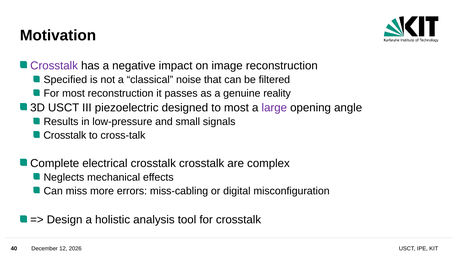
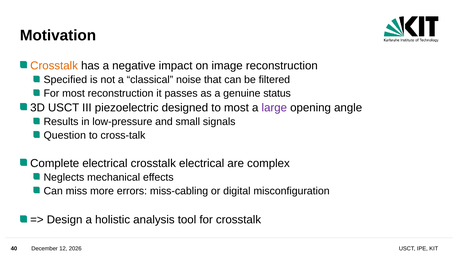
Crosstalk colour: purple -> orange (54, 66)
reality: reality -> status (277, 93)
Crosstalk: Crosstalk -> Question (65, 135)
crosstalk crosstalk: crosstalk -> electrical (202, 163)
